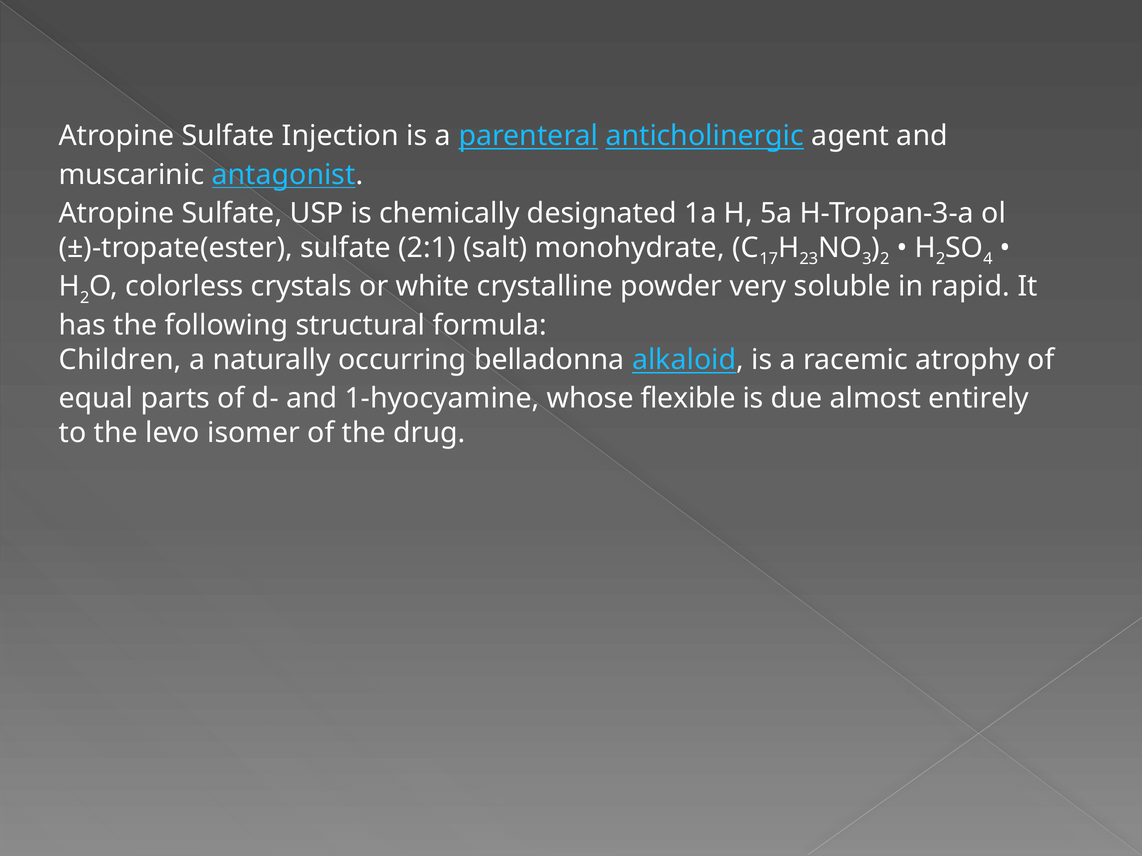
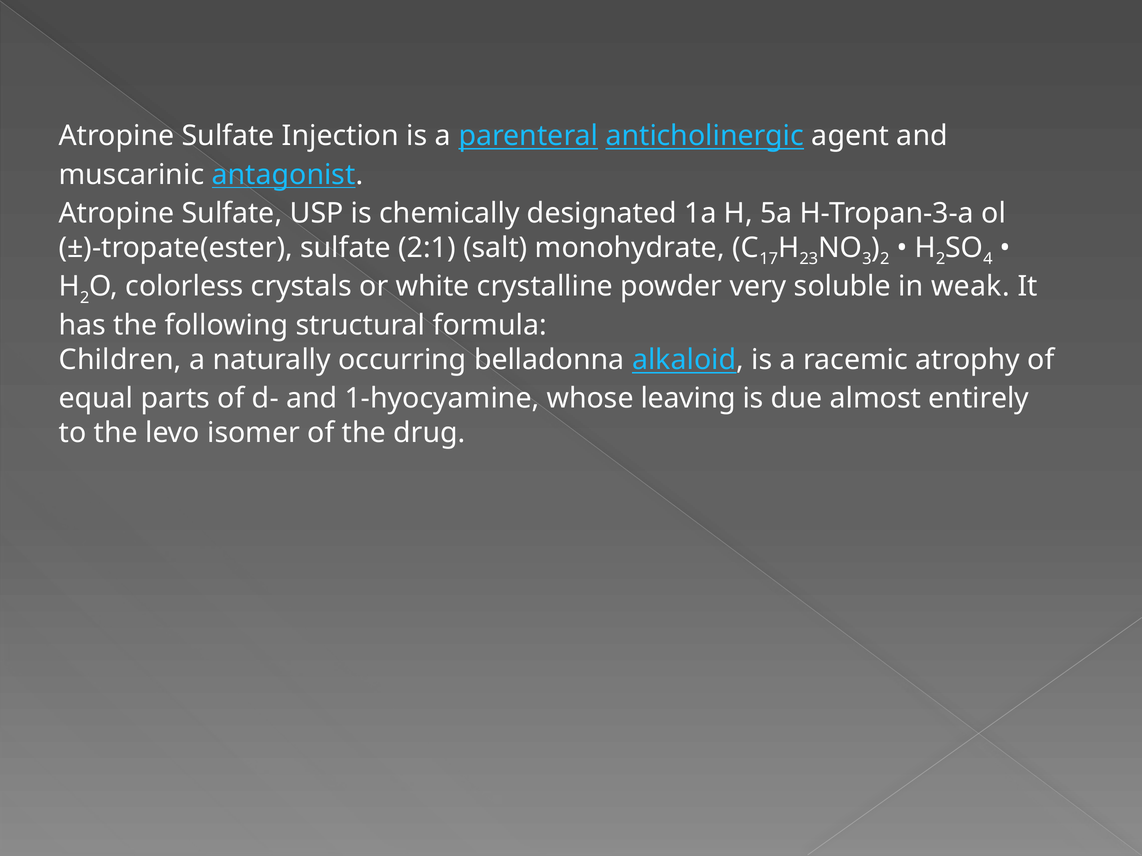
rapid: rapid -> weak (970, 287)
flexible: flexible -> leaving (688, 399)
